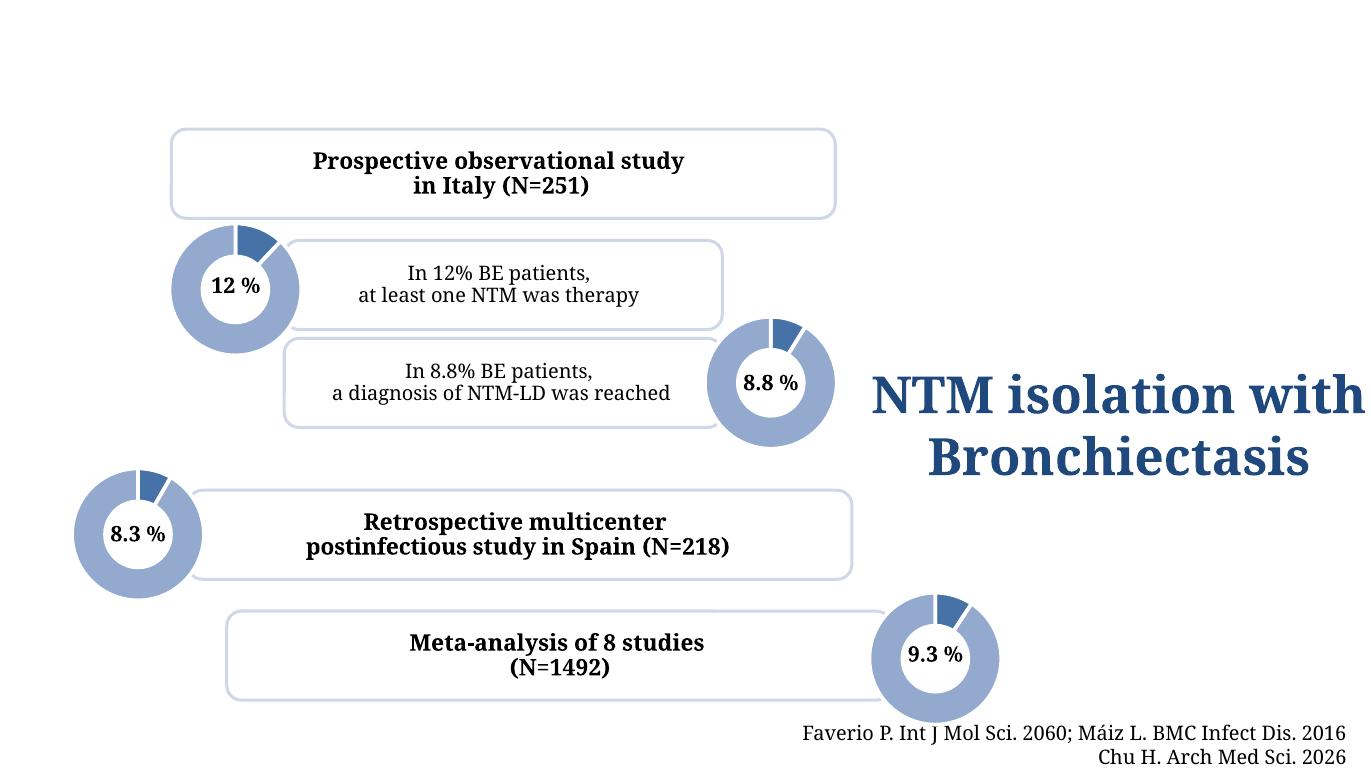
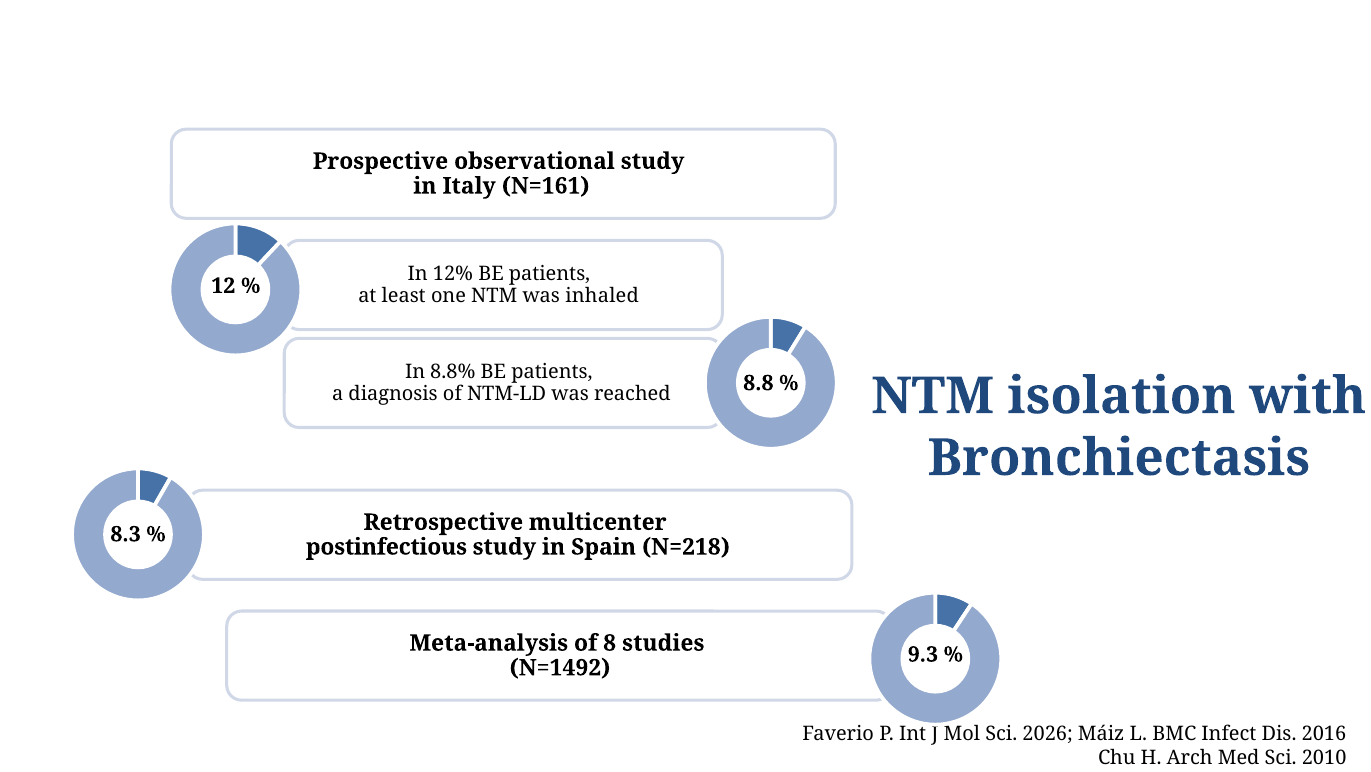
N=251: N=251 -> N=161 (546, 186)
therapy: therapy -> inhaled (602, 295)
2060: 2060 -> 2026 (1048, 733)
2026: 2026 -> 2010 (1324, 757)
